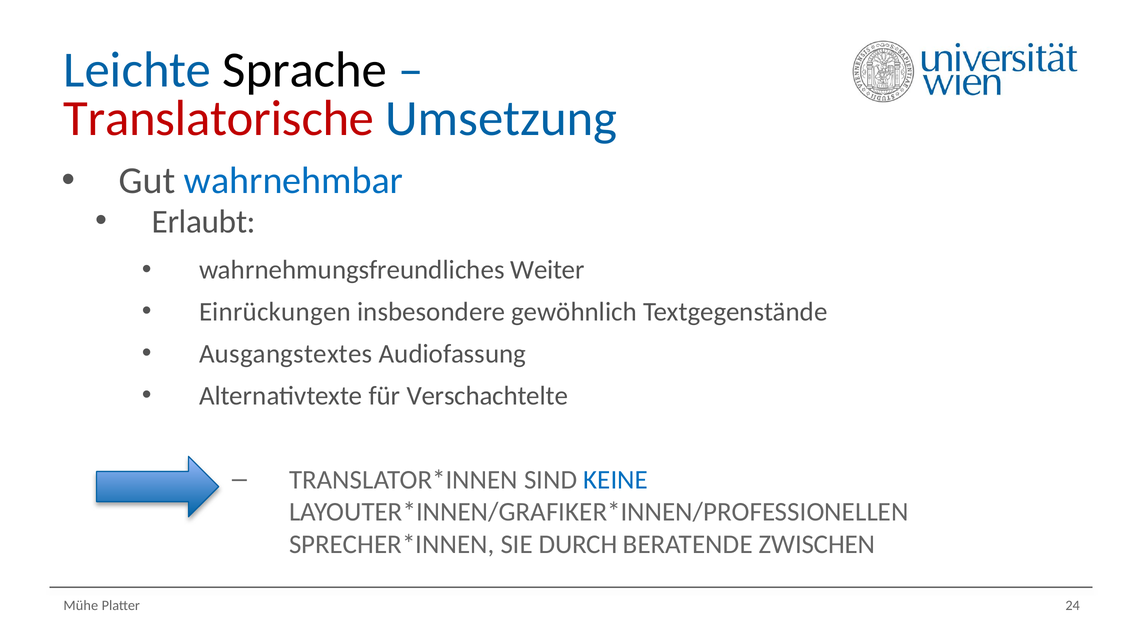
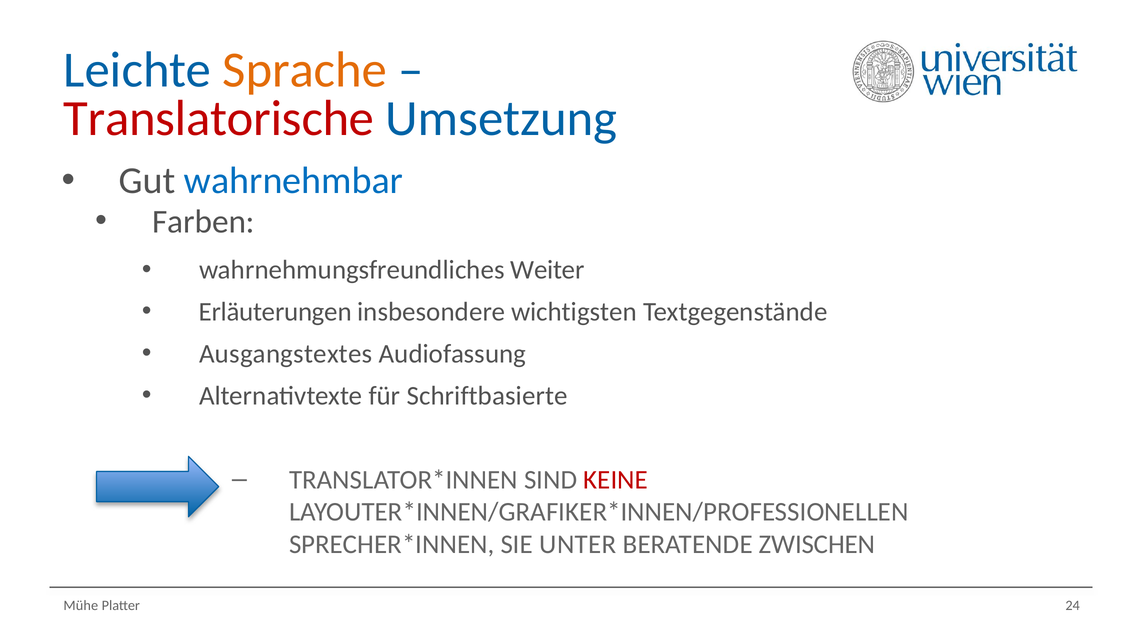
Sprache colour: black -> orange (305, 70)
Erlaubt: Erlaubt -> Farben (204, 222)
Einrückungen: Einrückungen -> Erläuterungen (275, 312)
gewöhnlich: gewöhnlich -> wichtigsten (574, 312)
Verschachtelte: Verschachtelte -> Schriftbasierte (487, 396)
KEINE colour: blue -> red (616, 480)
DURCH: DURCH -> UNTER (578, 545)
